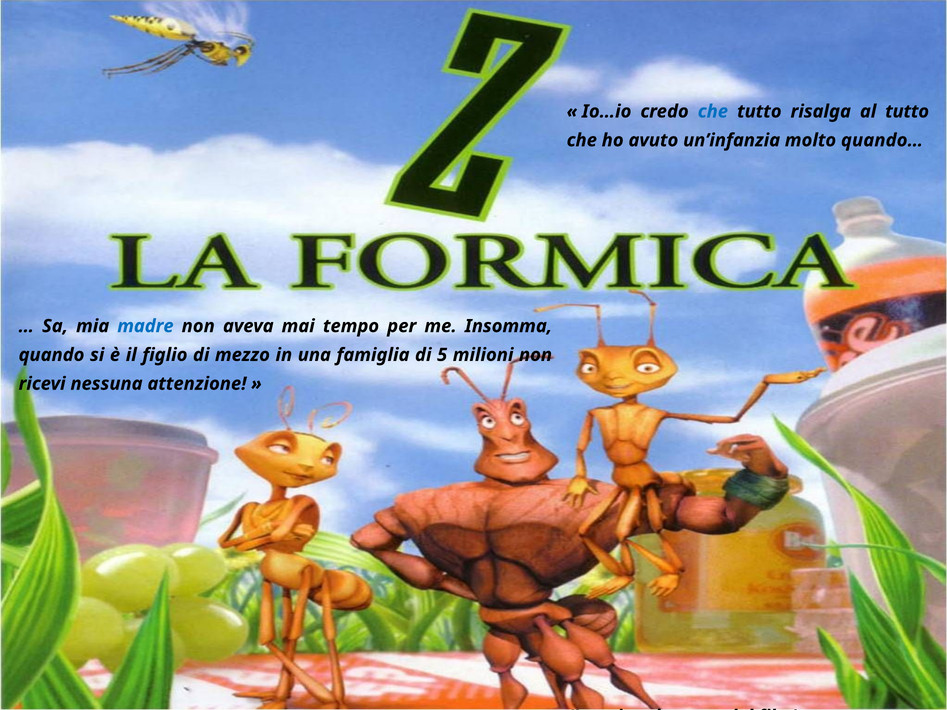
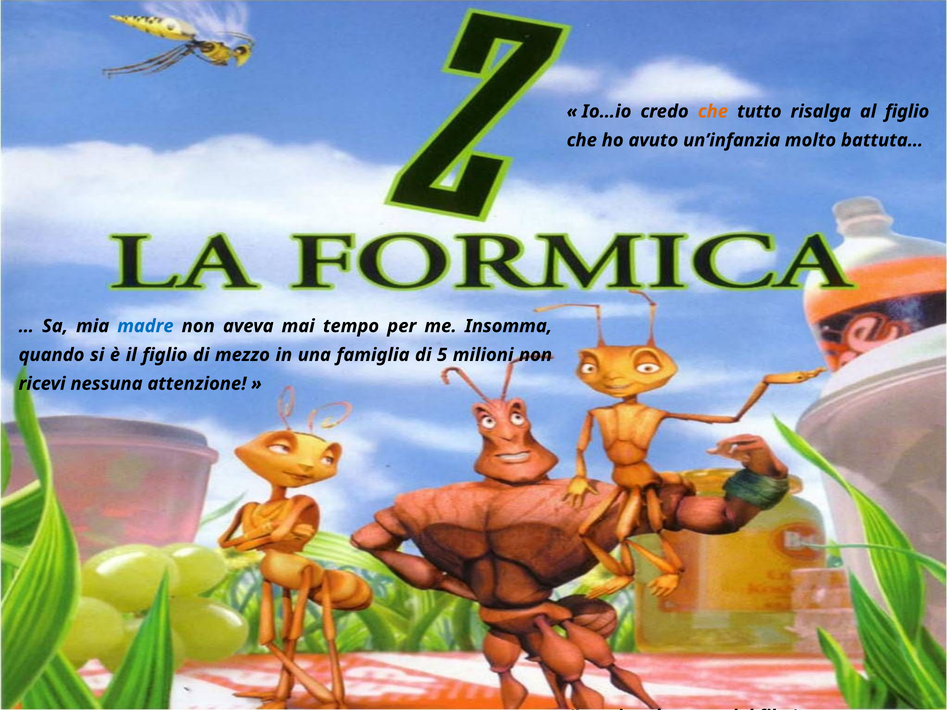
che colour: blue -> orange (713, 111)
al tutto: tutto -> figlio (907, 111)
quando…: quando… -> battuta… (882, 140)
